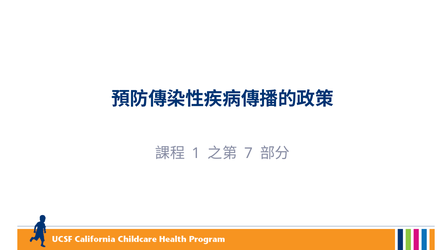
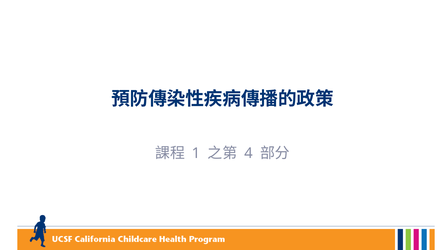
7: 7 -> 4 (248, 153)
